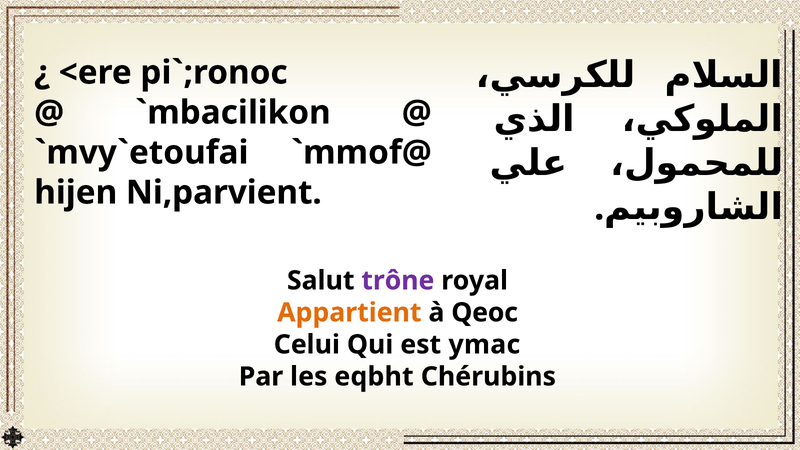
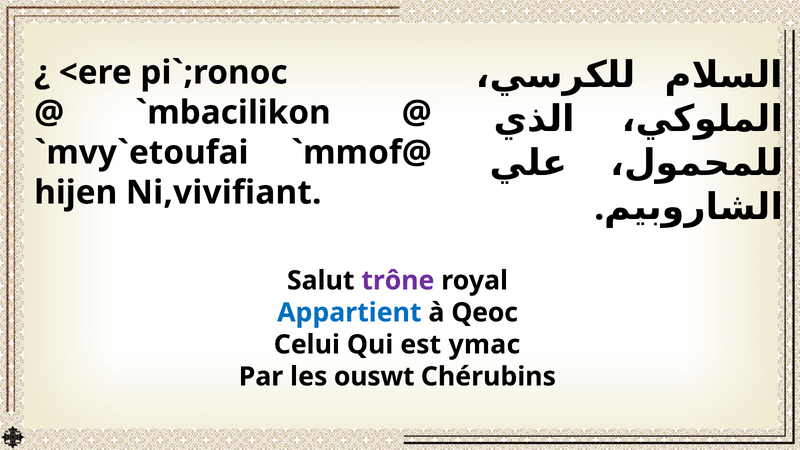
Ni,parvient: Ni,parvient -> Ni,vivifiant (224, 193)
Appartient colour: orange -> blue (349, 313)
eqbht: eqbht -> ouswt (374, 377)
